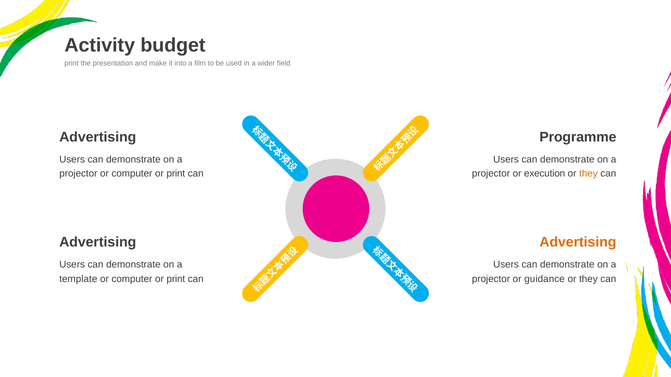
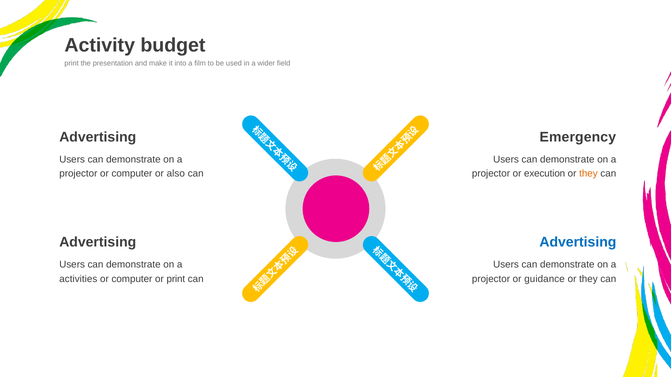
Programme: Programme -> Emergency (578, 137)
print: print -> also (176, 174)
Advertising colour: orange -> blue (578, 243)
template: template -> activities (78, 279)
